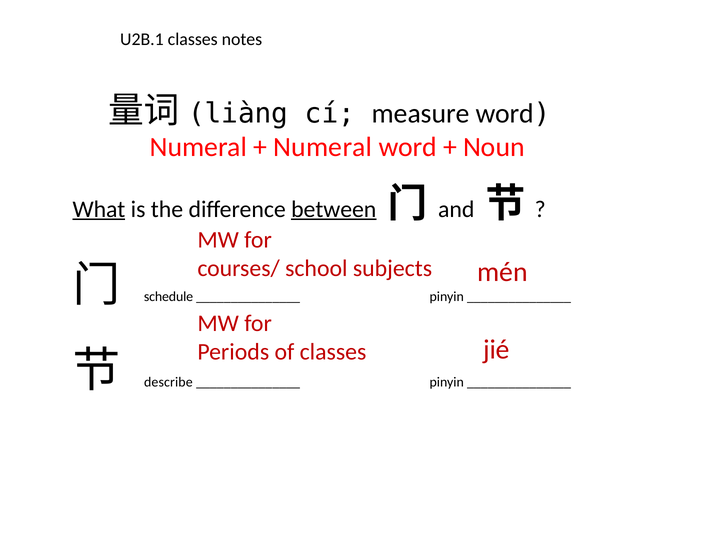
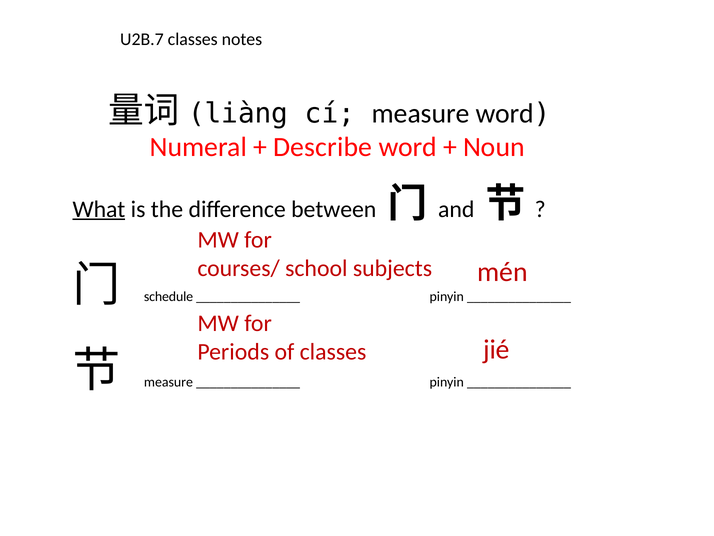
U2B.1: U2B.1 -> U2B.7 (142, 39)
Numeral: Numeral -> Describe (323, 147)
between underline: present -> none (334, 209)
describe: describe -> measure (168, 382)
